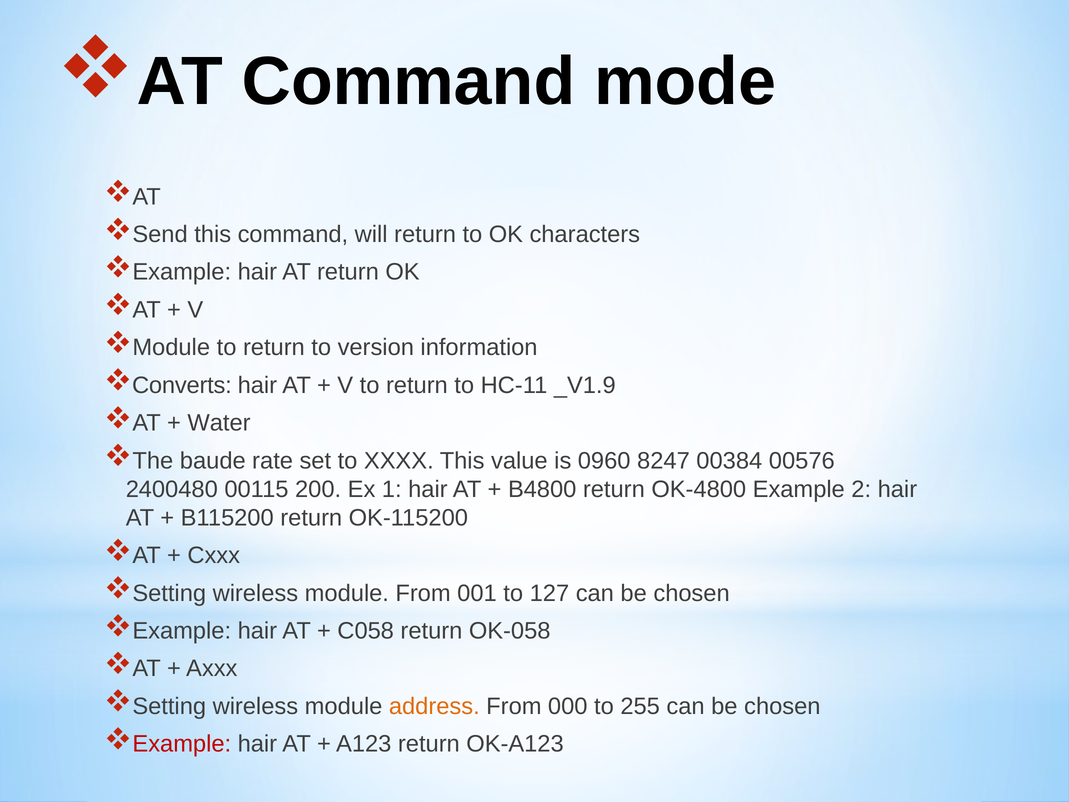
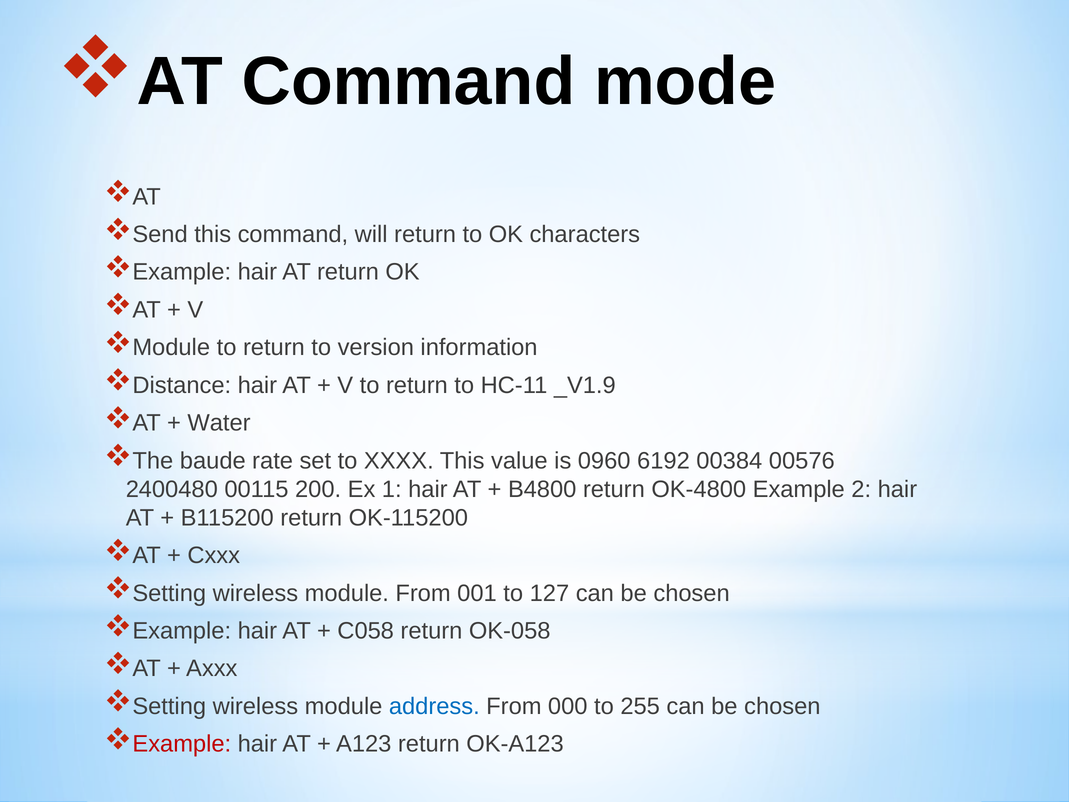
Converts: Converts -> Distance (182, 385)
8247: 8247 -> 6192 (663, 461)
address colour: orange -> blue (434, 706)
